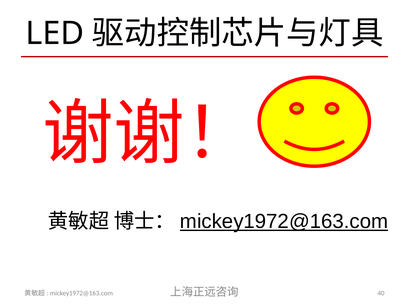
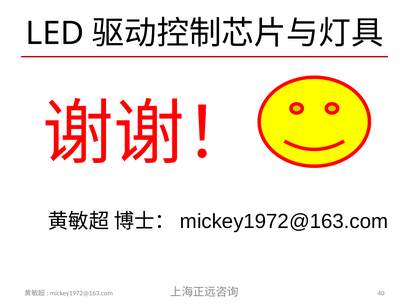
mickey1972@163.com underline: present -> none (284, 221)
